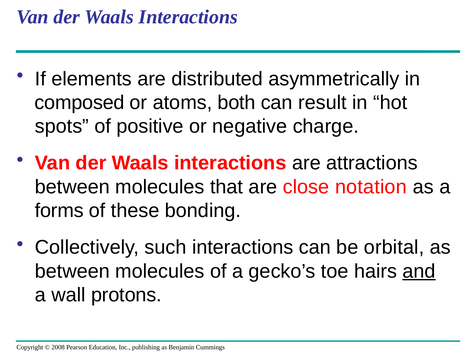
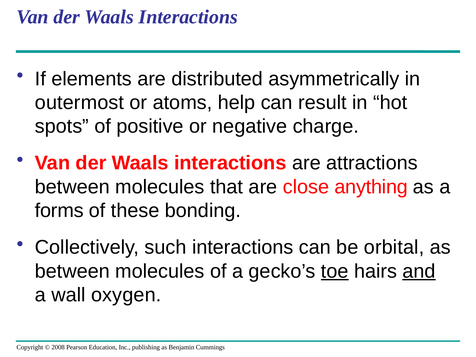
composed: composed -> outermost (79, 103)
both: both -> help (236, 103)
notation: notation -> anything (371, 187)
toe underline: none -> present (335, 271)
protons: protons -> oxygen (126, 295)
